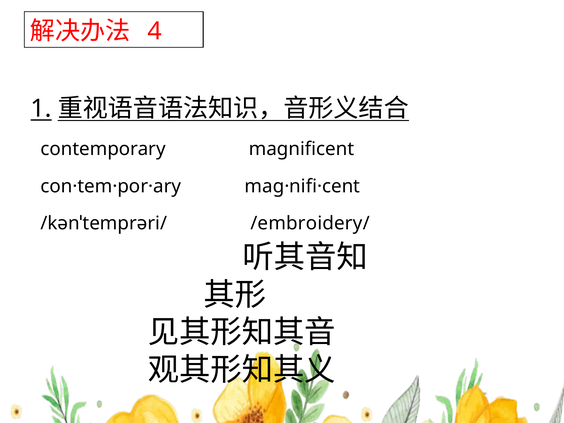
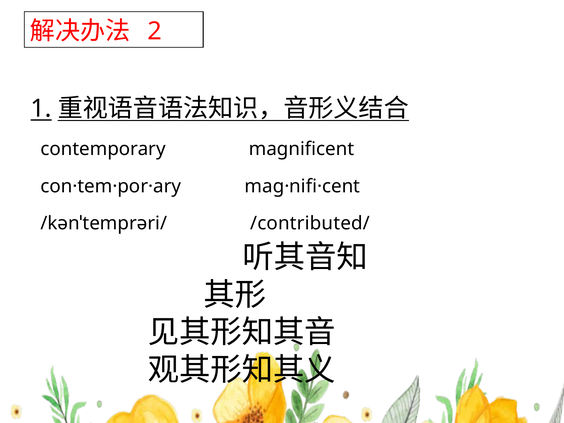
4: 4 -> 2 (155, 31)
/embroidery/: /embroidery/ -> /contributed/ (310, 223)
